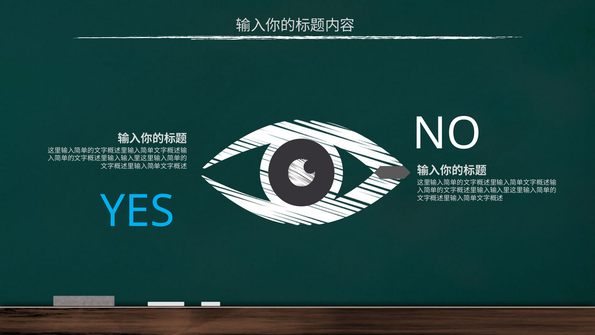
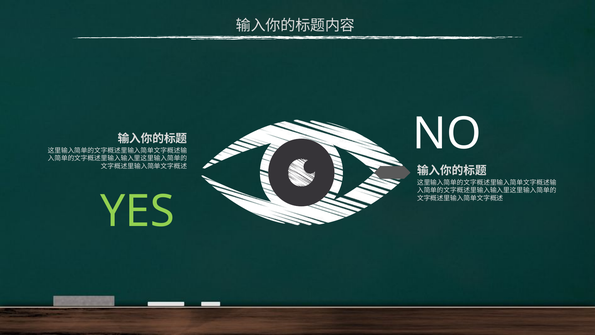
YES colour: light blue -> light green (137, 211)
